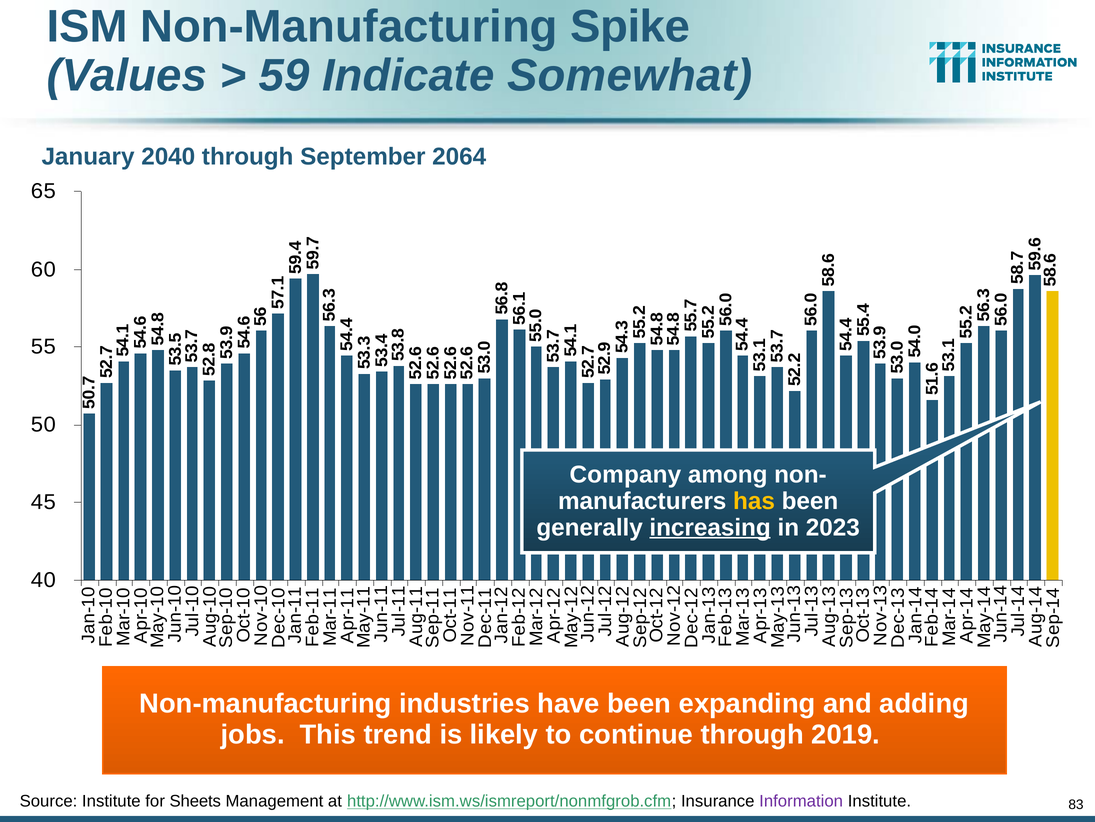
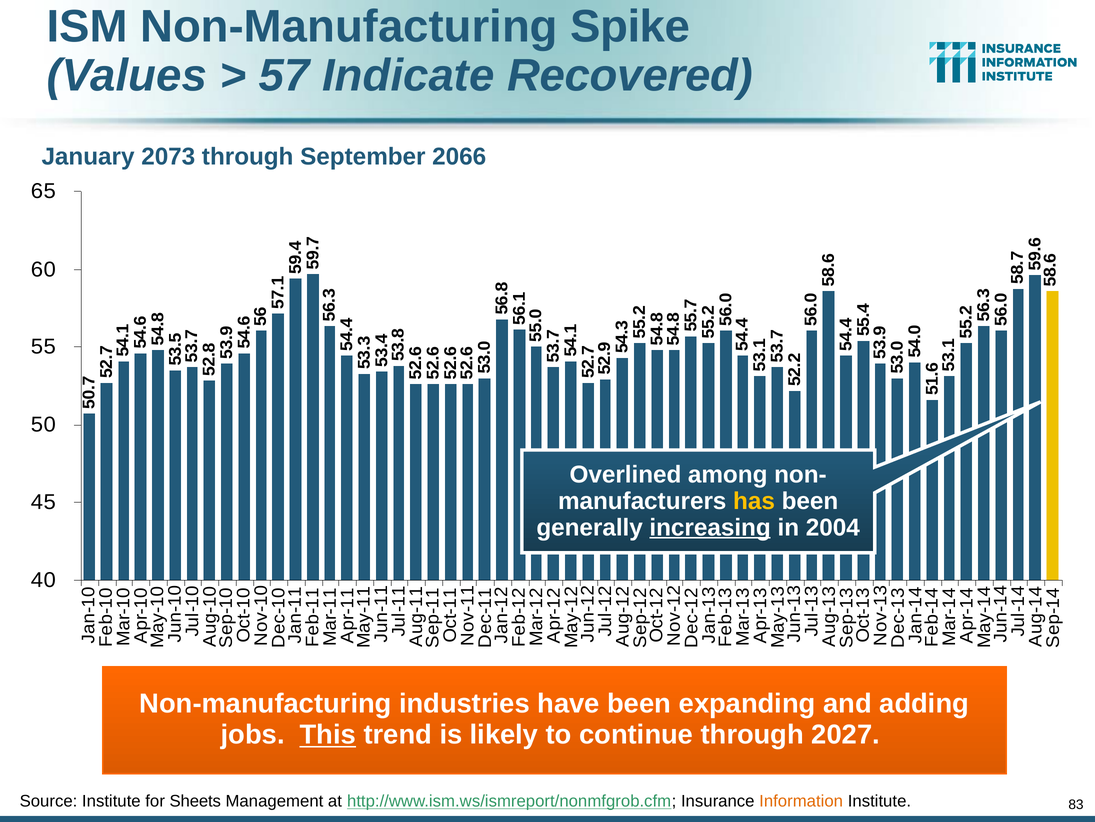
59: 59 -> 57 (284, 76)
Somewhat: Somewhat -> Recovered (630, 76)
2040: 2040 -> 2073 (168, 157)
2064: 2064 -> 2066 (459, 157)
Company: Company -> Overlined (625, 475)
2023: 2023 -> 2004 (833, 527)
This underline: none -> present (328, 734)
2019: 2019 -> 2027 (846, 734)
Information colour: purple -> orange (801, 801)
